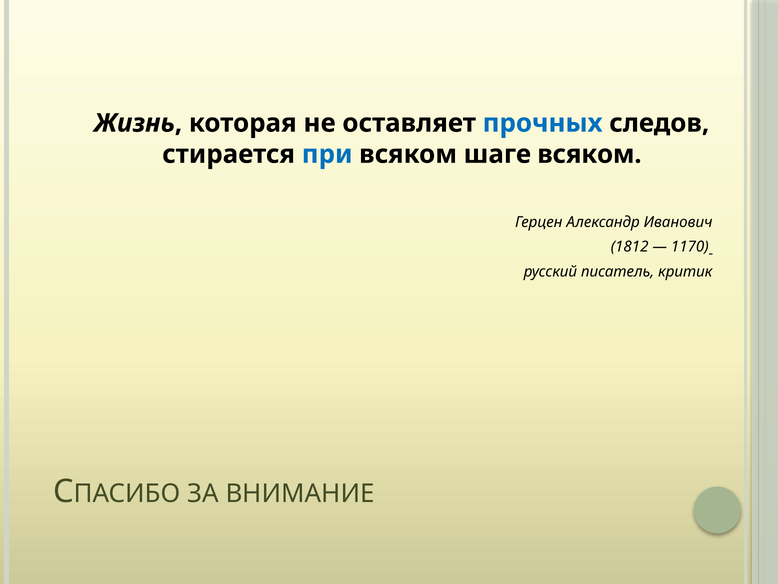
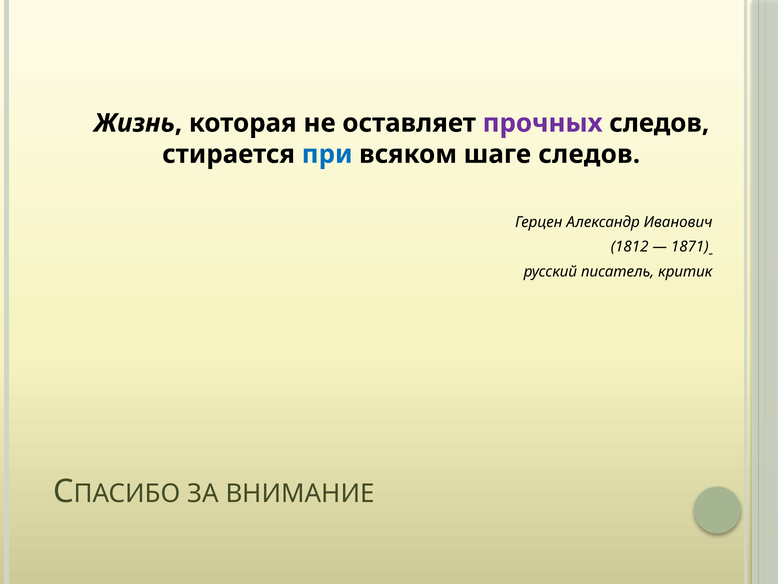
прочных colour: blue -> purple (543, 123)
шаге всяком: всяком -> следов (589, 154)
1170: 1170 -> 1871 (690, 247)
